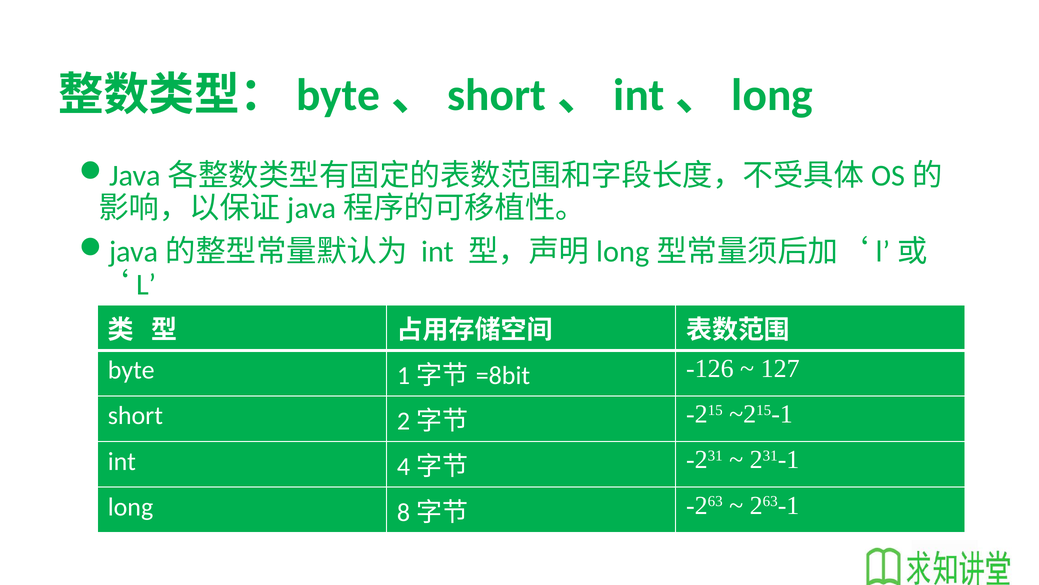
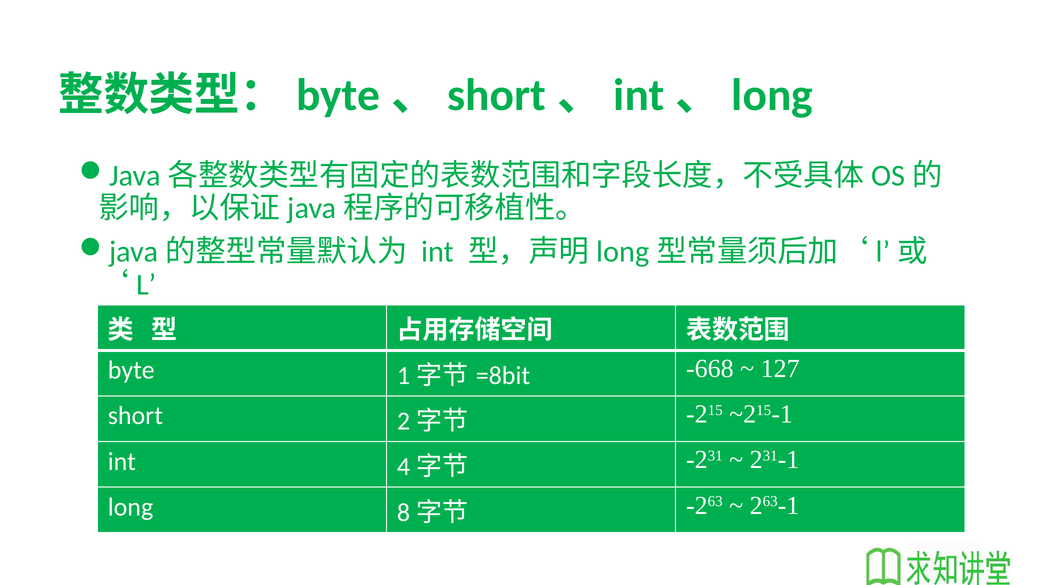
-126: -126 -> -668 (710, 368)
